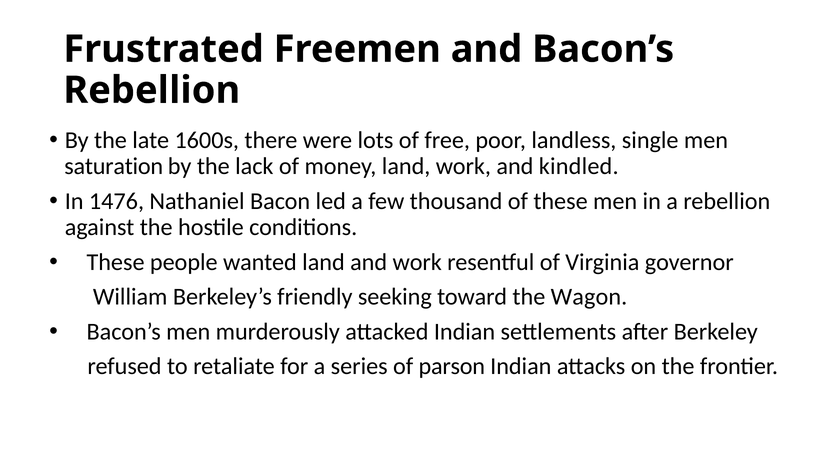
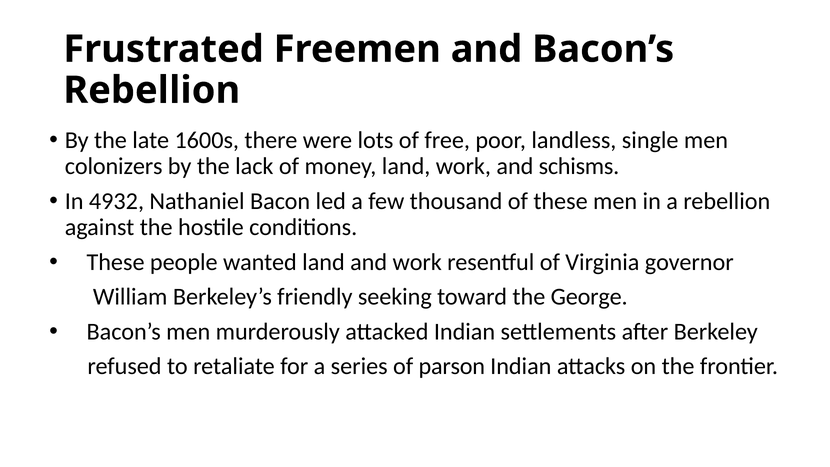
saturation: saturation -> colonizers (114, 166)
kindled: kindled -> schisms (579, 166)
1476: 1476 -> 4932 (117, 201)
Wagon: Wagon -> George (589, 297)
